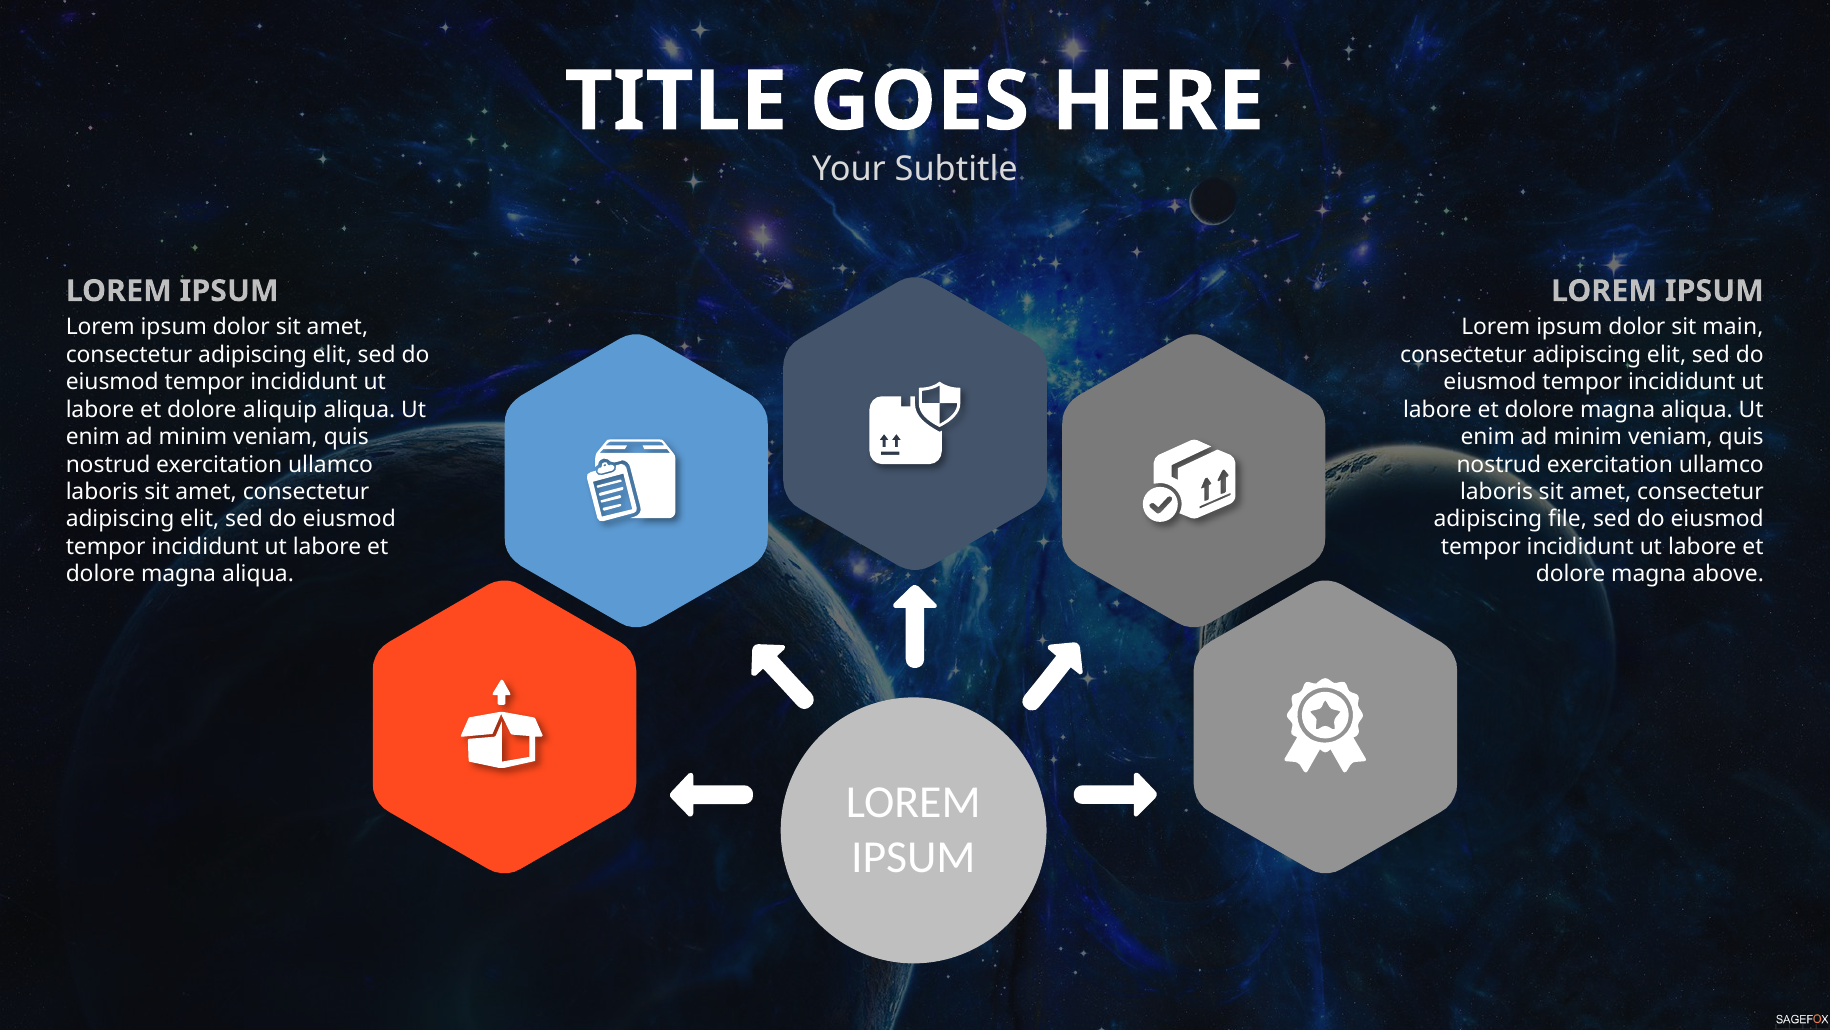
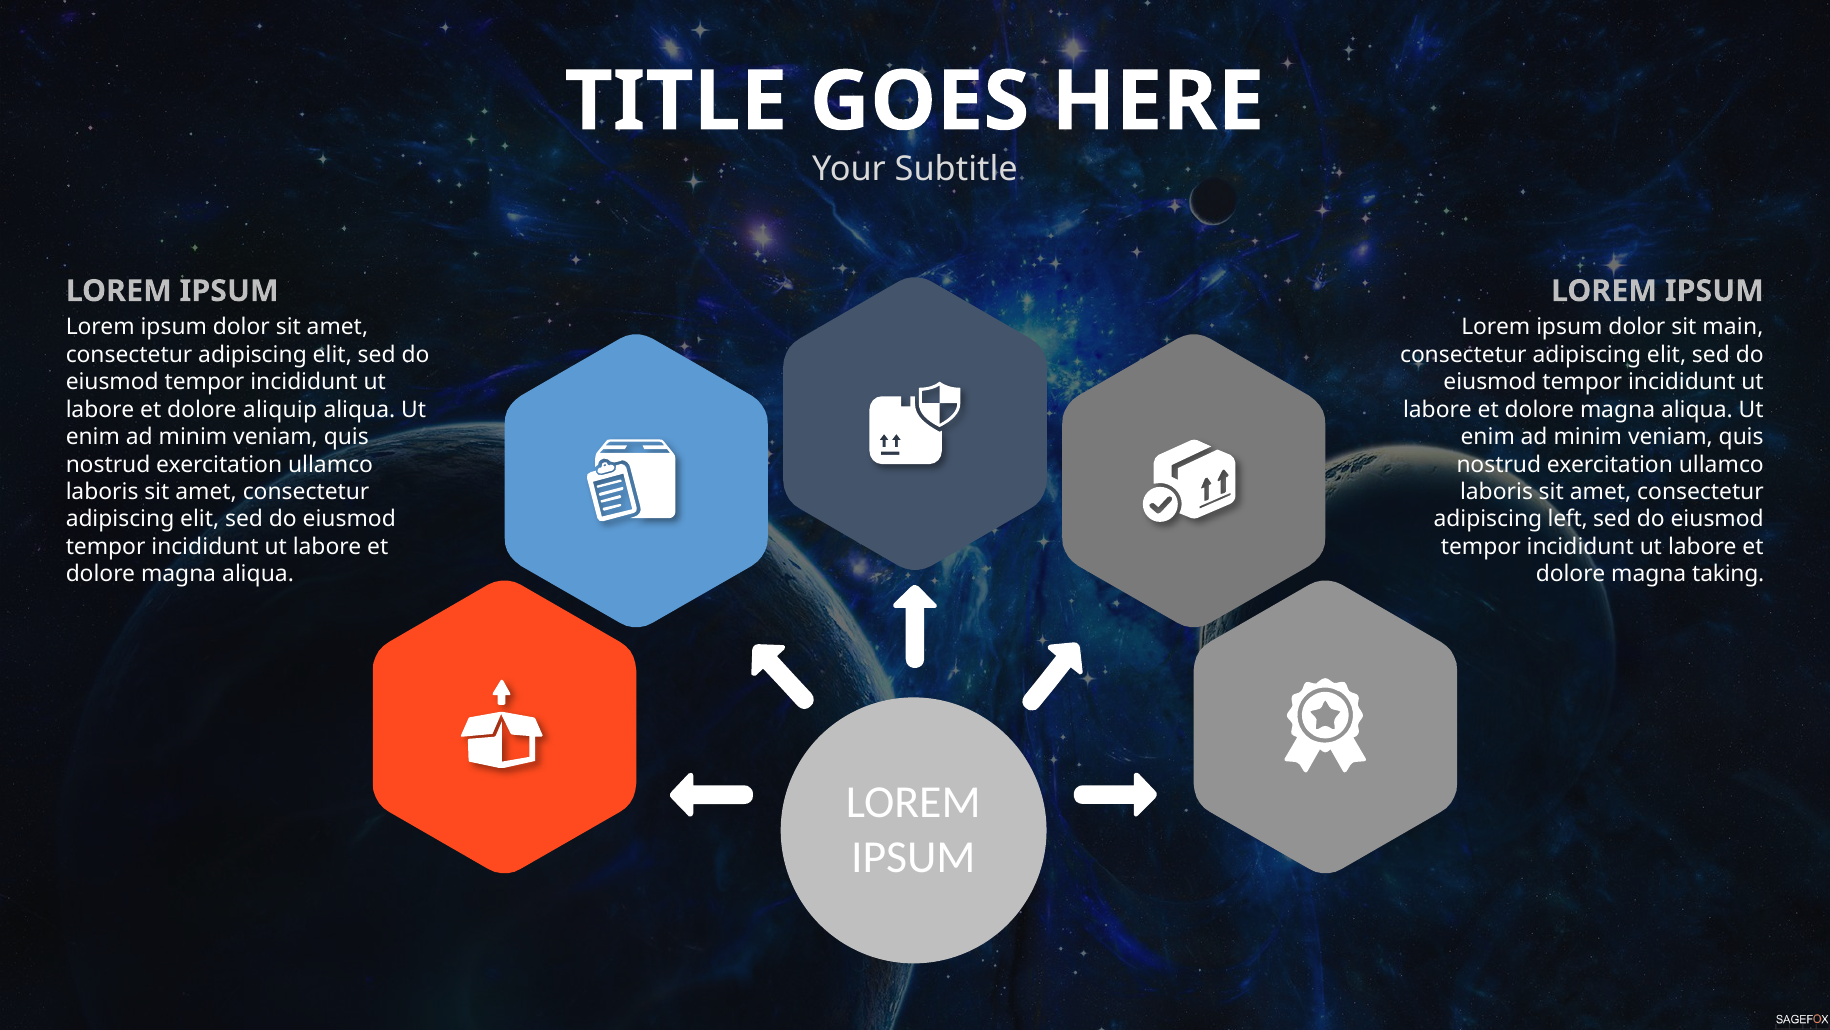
file: file -> left (1568, 519)
above: above -> taking (1728, 574)
